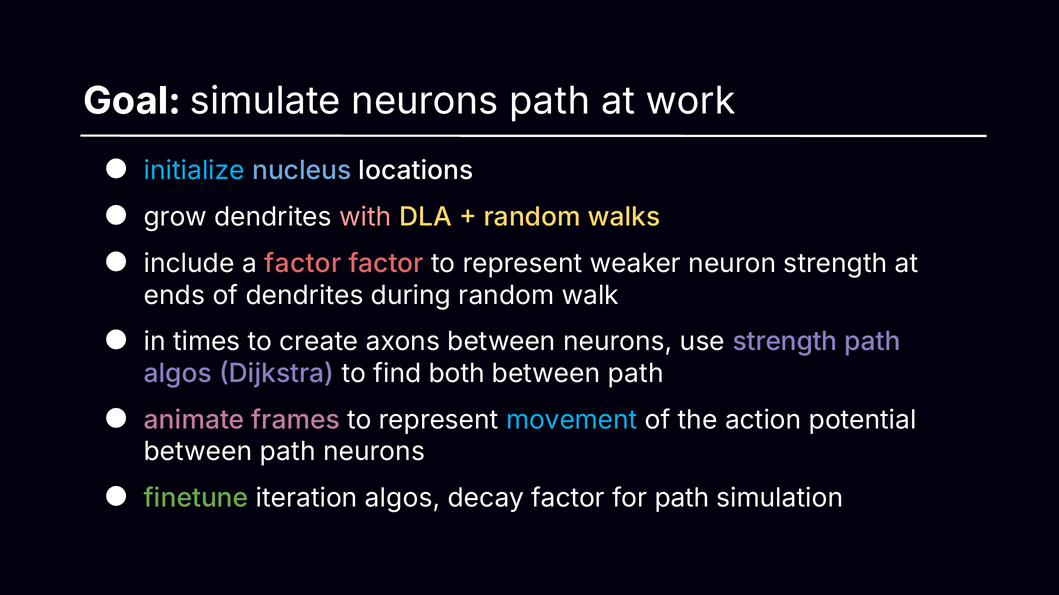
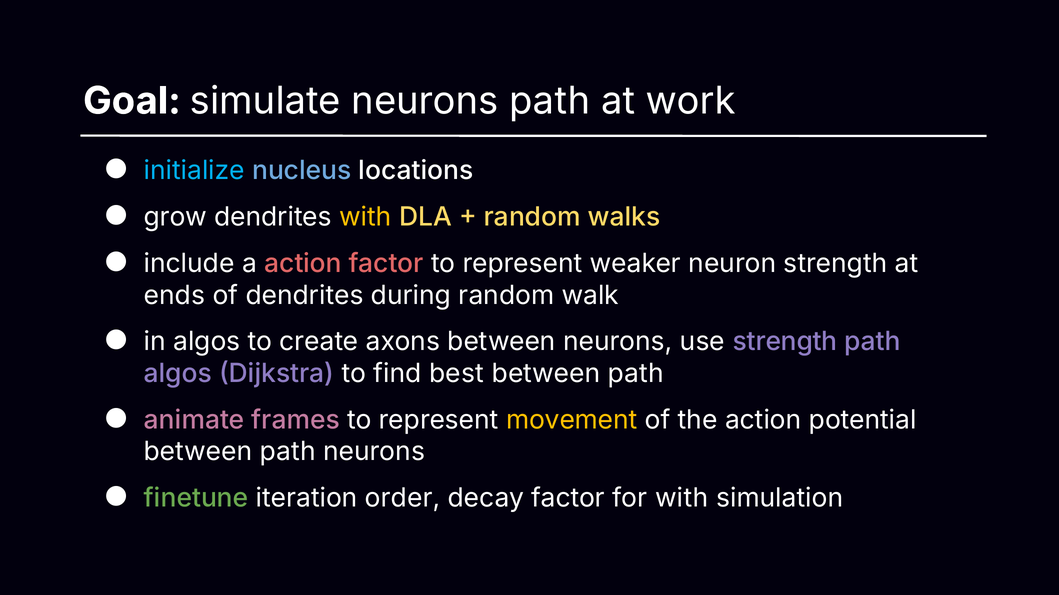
with colour: pink -> yellow (365, 217)
a factor: factor -> action (303, 264)
in times: times -> algos (207, 342)
both: both -> best (457, 374)
movement colour: light blue -> yellow (572, 420)
iteration algos: algos -> order (403, 499)
for path: path -> with (682, 499)
